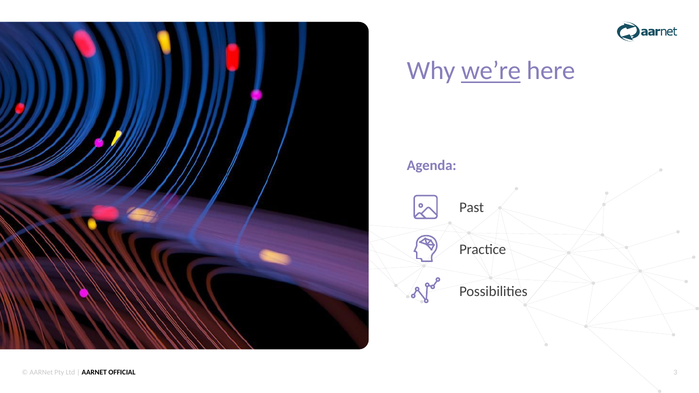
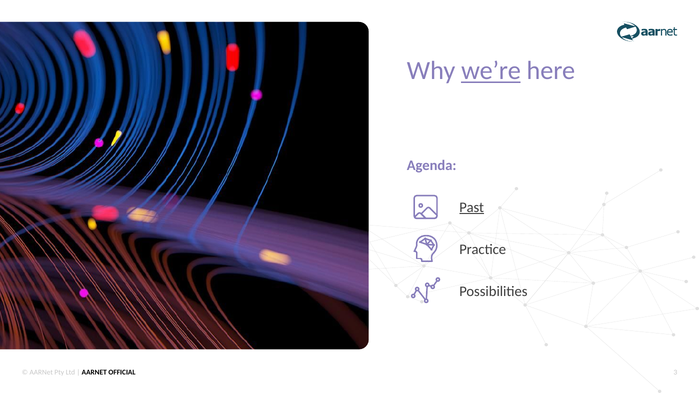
Past underline: none -> present (472, 208)
